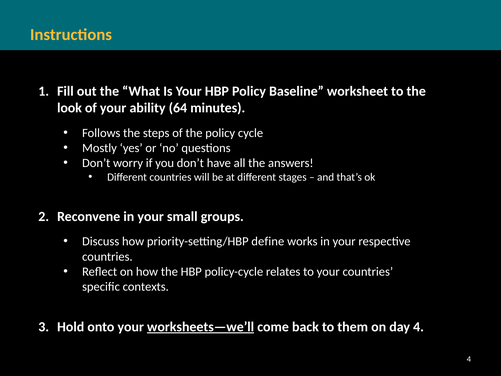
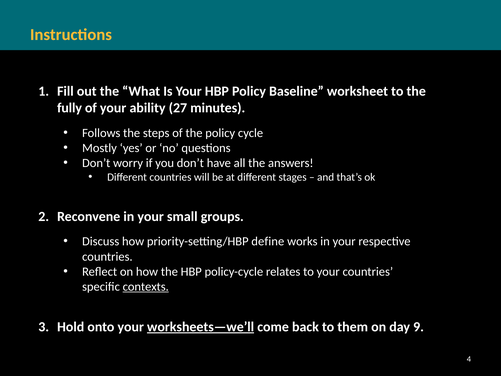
look: look -> fully (70, 108)
64: 64 -> 27 (178, 108)
contexts underline: none -> present (146, 286)
day 4: 4 -> 9 (419, 327)
